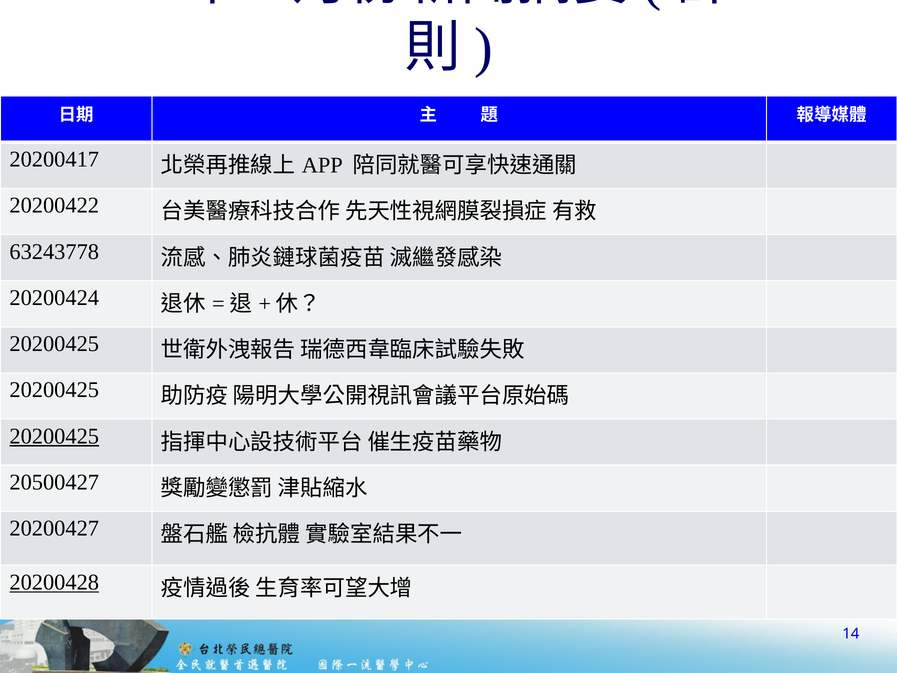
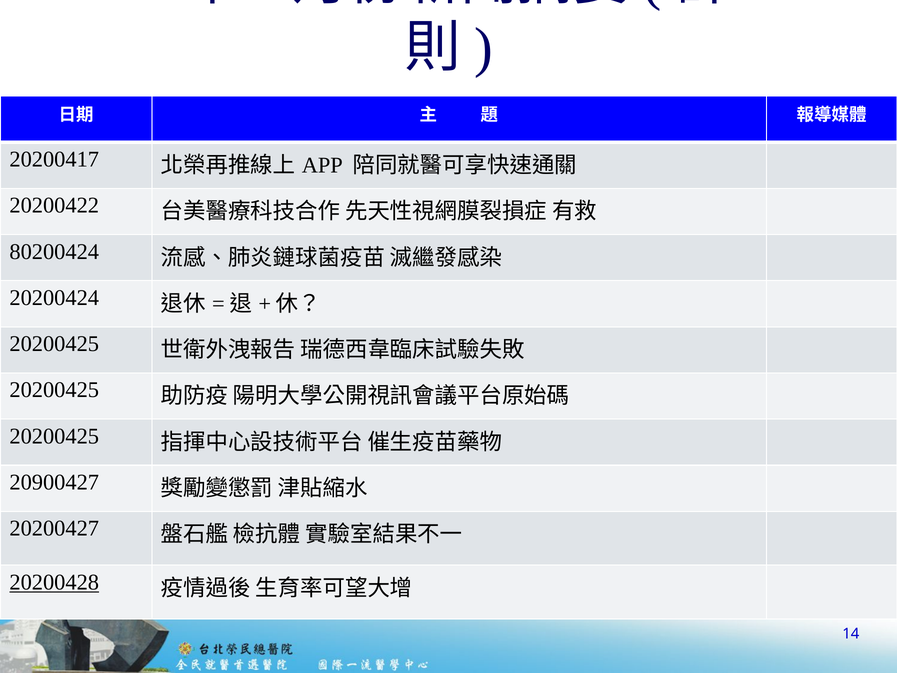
63243778: 63243778 -> 80200424 (54, 252)
20200425 underline: present -> none (54, 436)
20500427: 20500427 -> 20900427 (54, 482)
